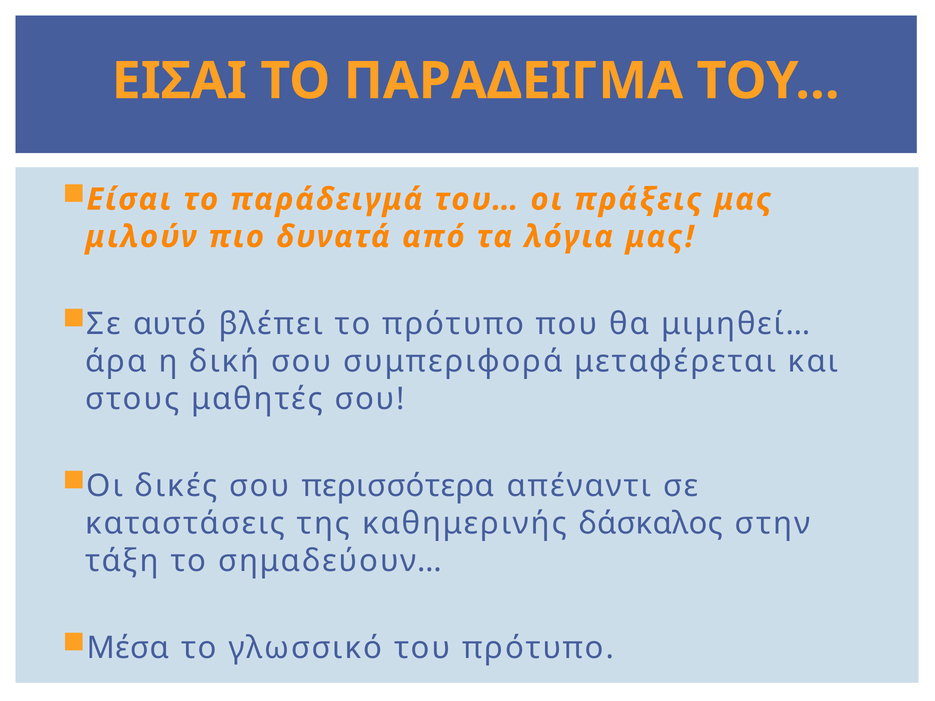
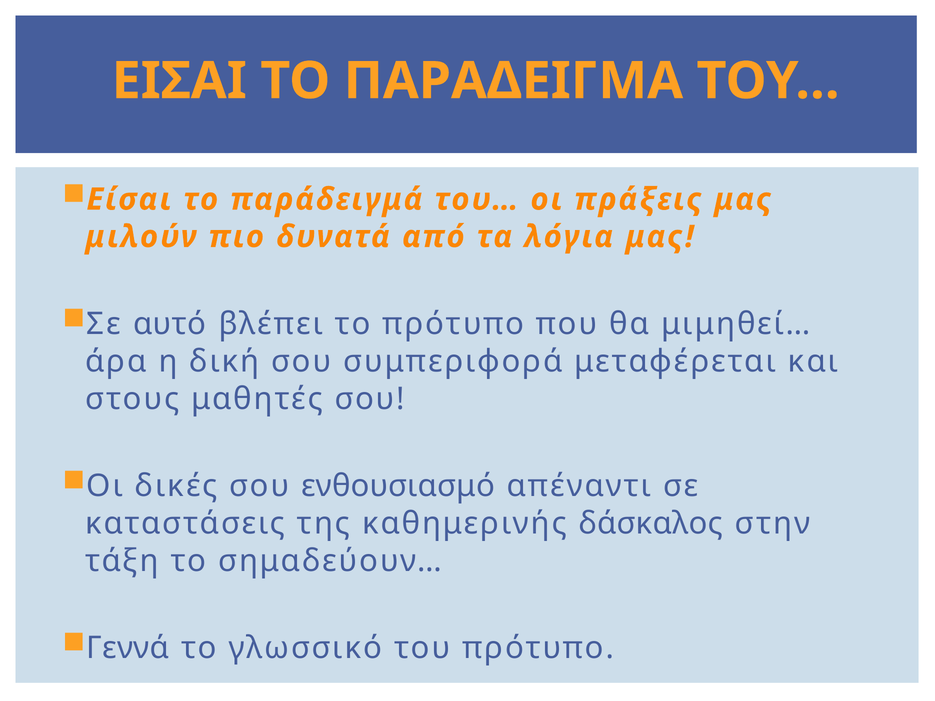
περισσότερα: περισσότερα -> ενθουσιασμό (398, 486)
Μέσα: Μέσα -> Γεννά (128, 648)
